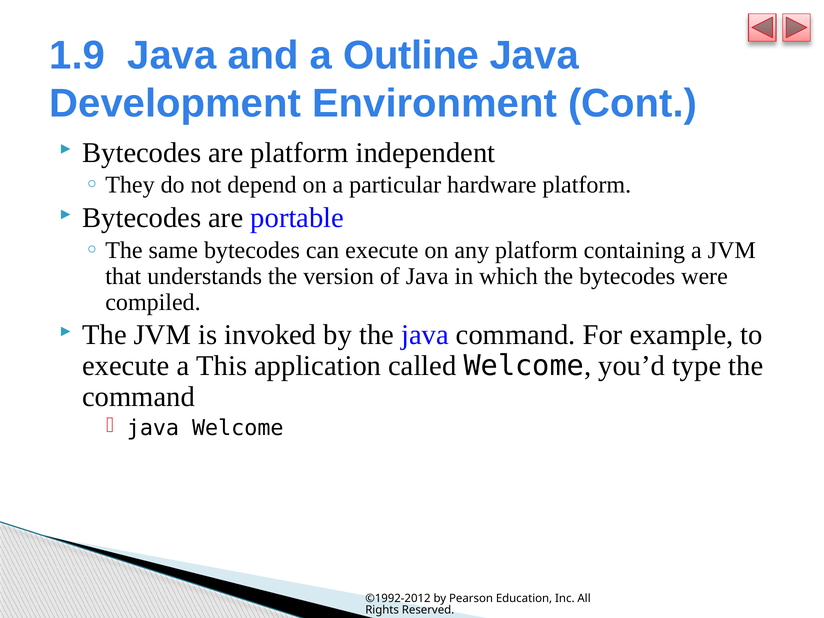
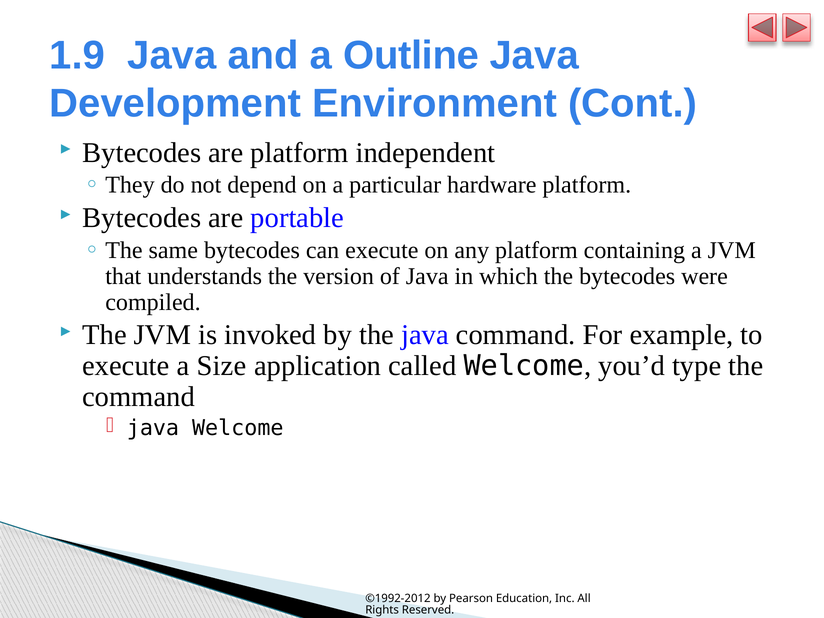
This: This -> Size (222, 366)
